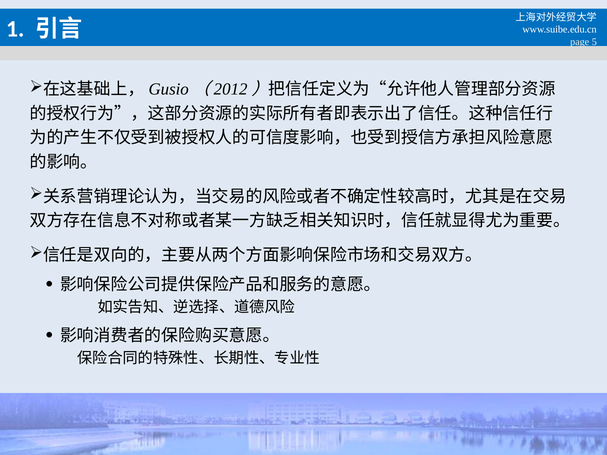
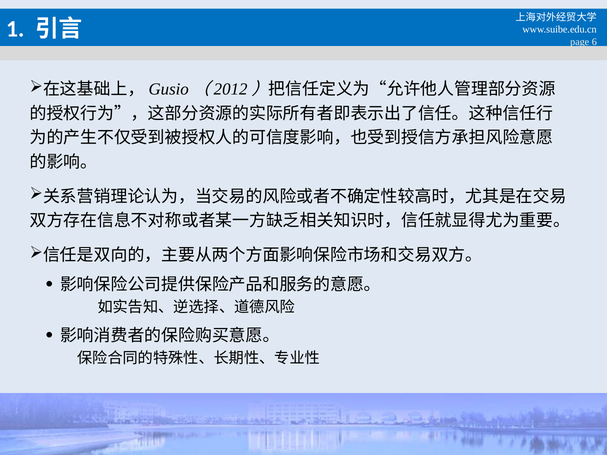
5: 5 -> 6 (594, 42)
